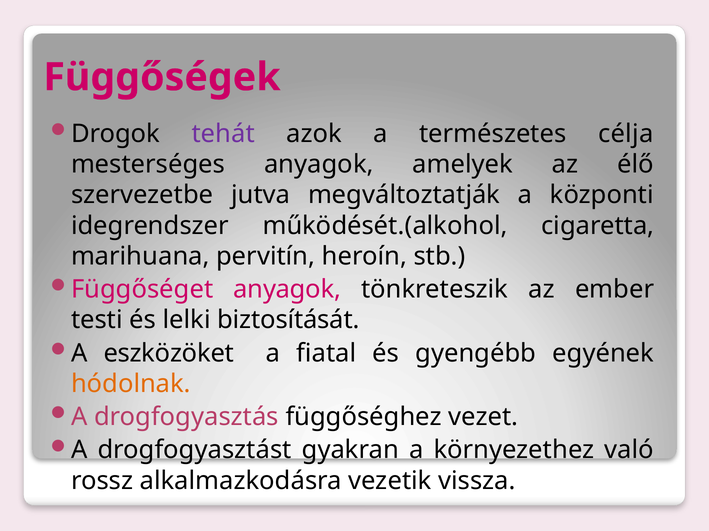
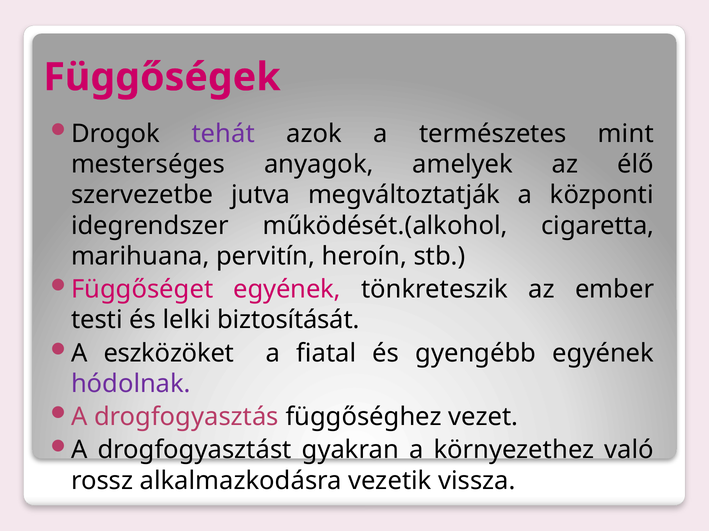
célja: célja -> mint (626, 134)
Függőséget anyagok: anyagok -> egyének (287, 290)
hódolnak colour: orange -> purple (131, 384)
